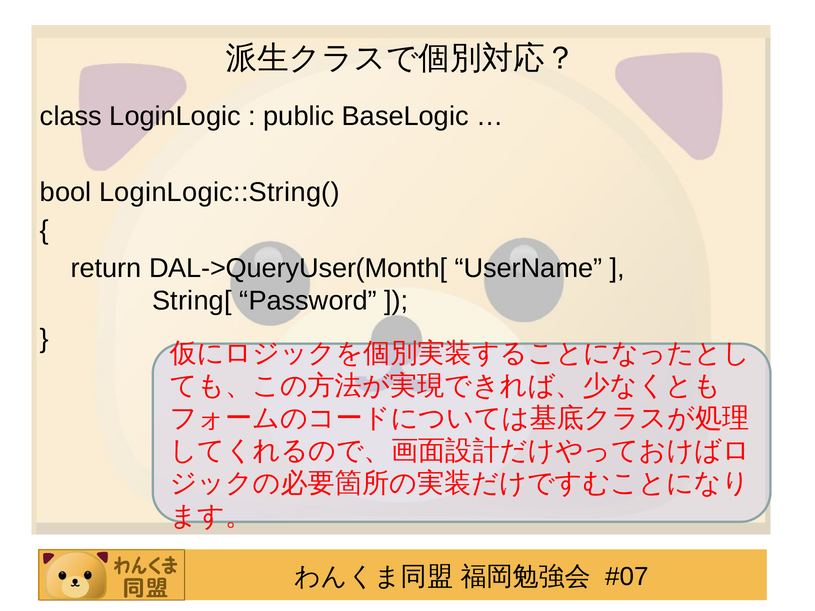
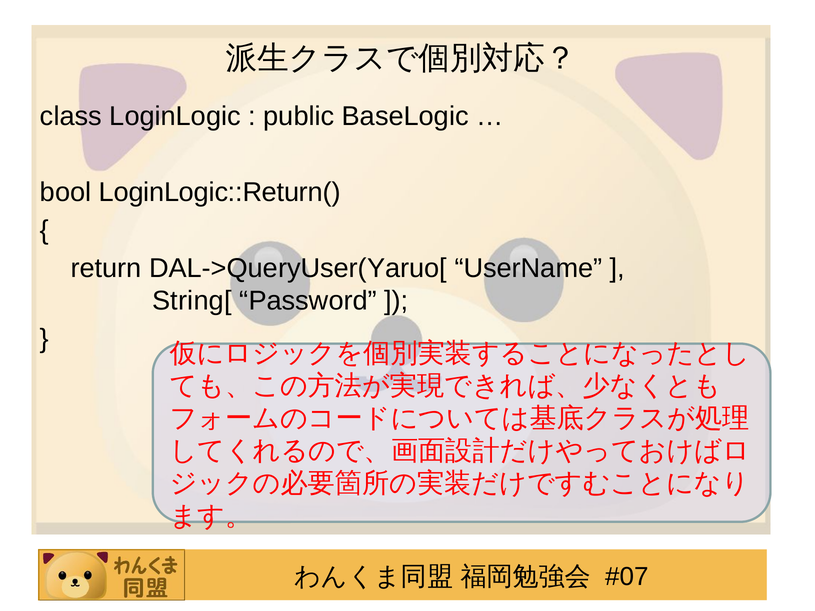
LoginLogic::String(: LoginLogic::String( -> LoginLogic::Return( (220, 192)
DAL->QueryUser(Month[: DAL->QueryUser(Month[ -> DAL->QueryUser(Yaruo[ (298, 268)
